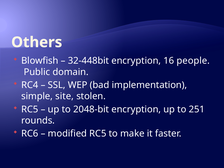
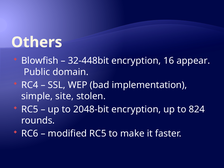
people: people -> appear (193, 61)
251: 251 -> 824 (197, 109)
